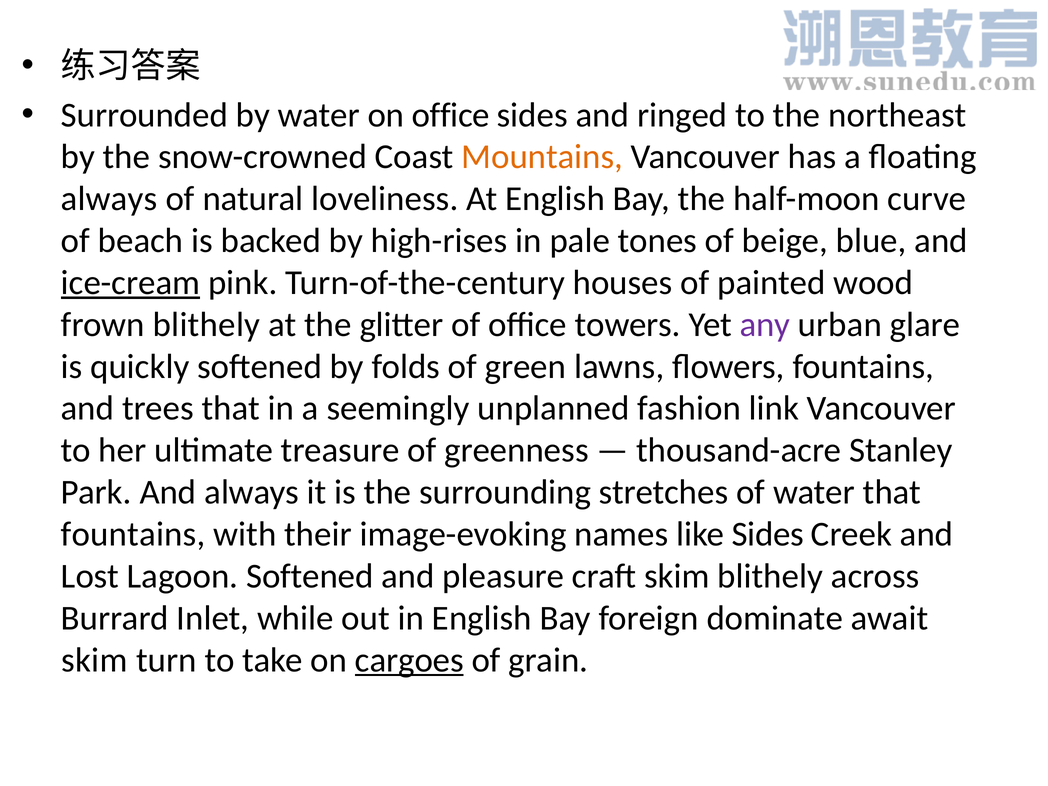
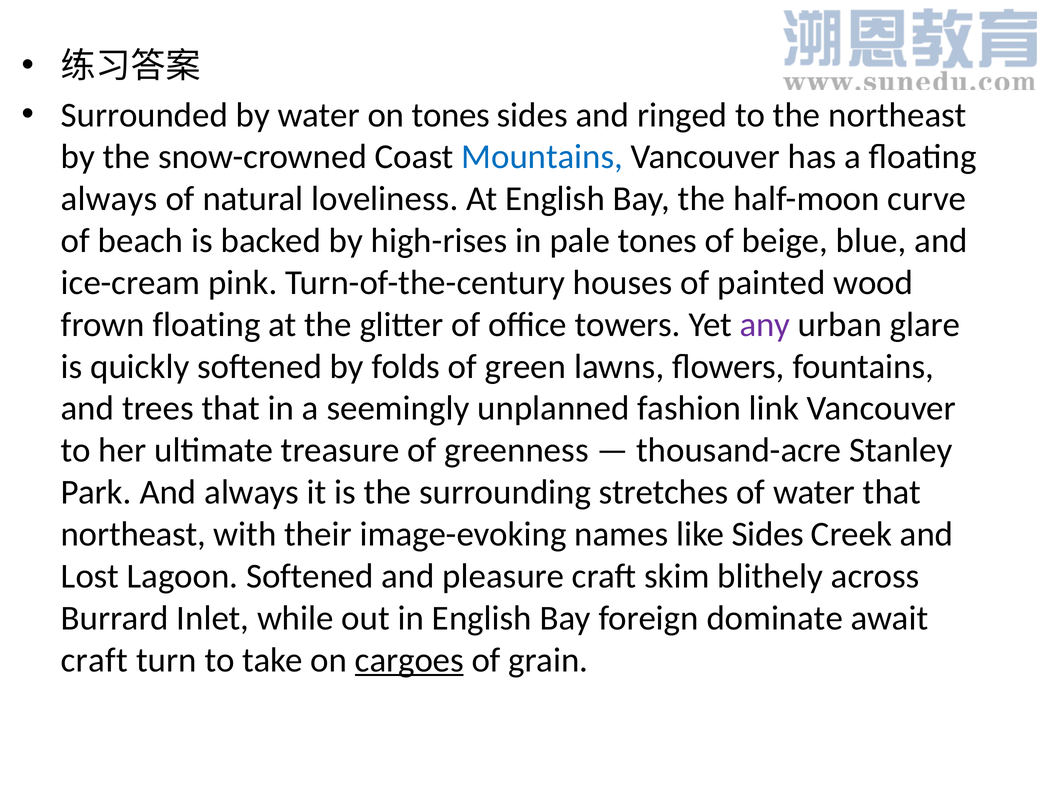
on office: office -> tones (451, 115)
Mountains colour: orange -> blue (542, 157)
ice-cream underline: present -> none (131, 283)
frown blithely: blithely -> floating (207, 325)
fountains: fountains -> northeast (133, 534)
skim: skim -> craft (94, 660)
